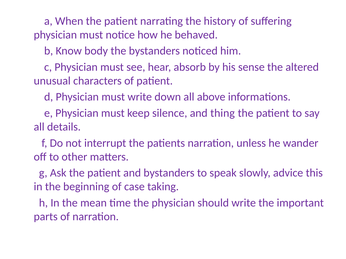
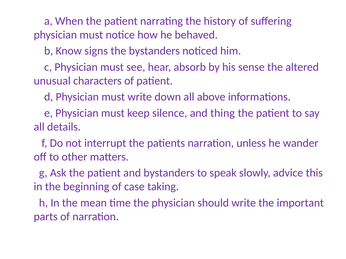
body: body -> signs (96, 51)
